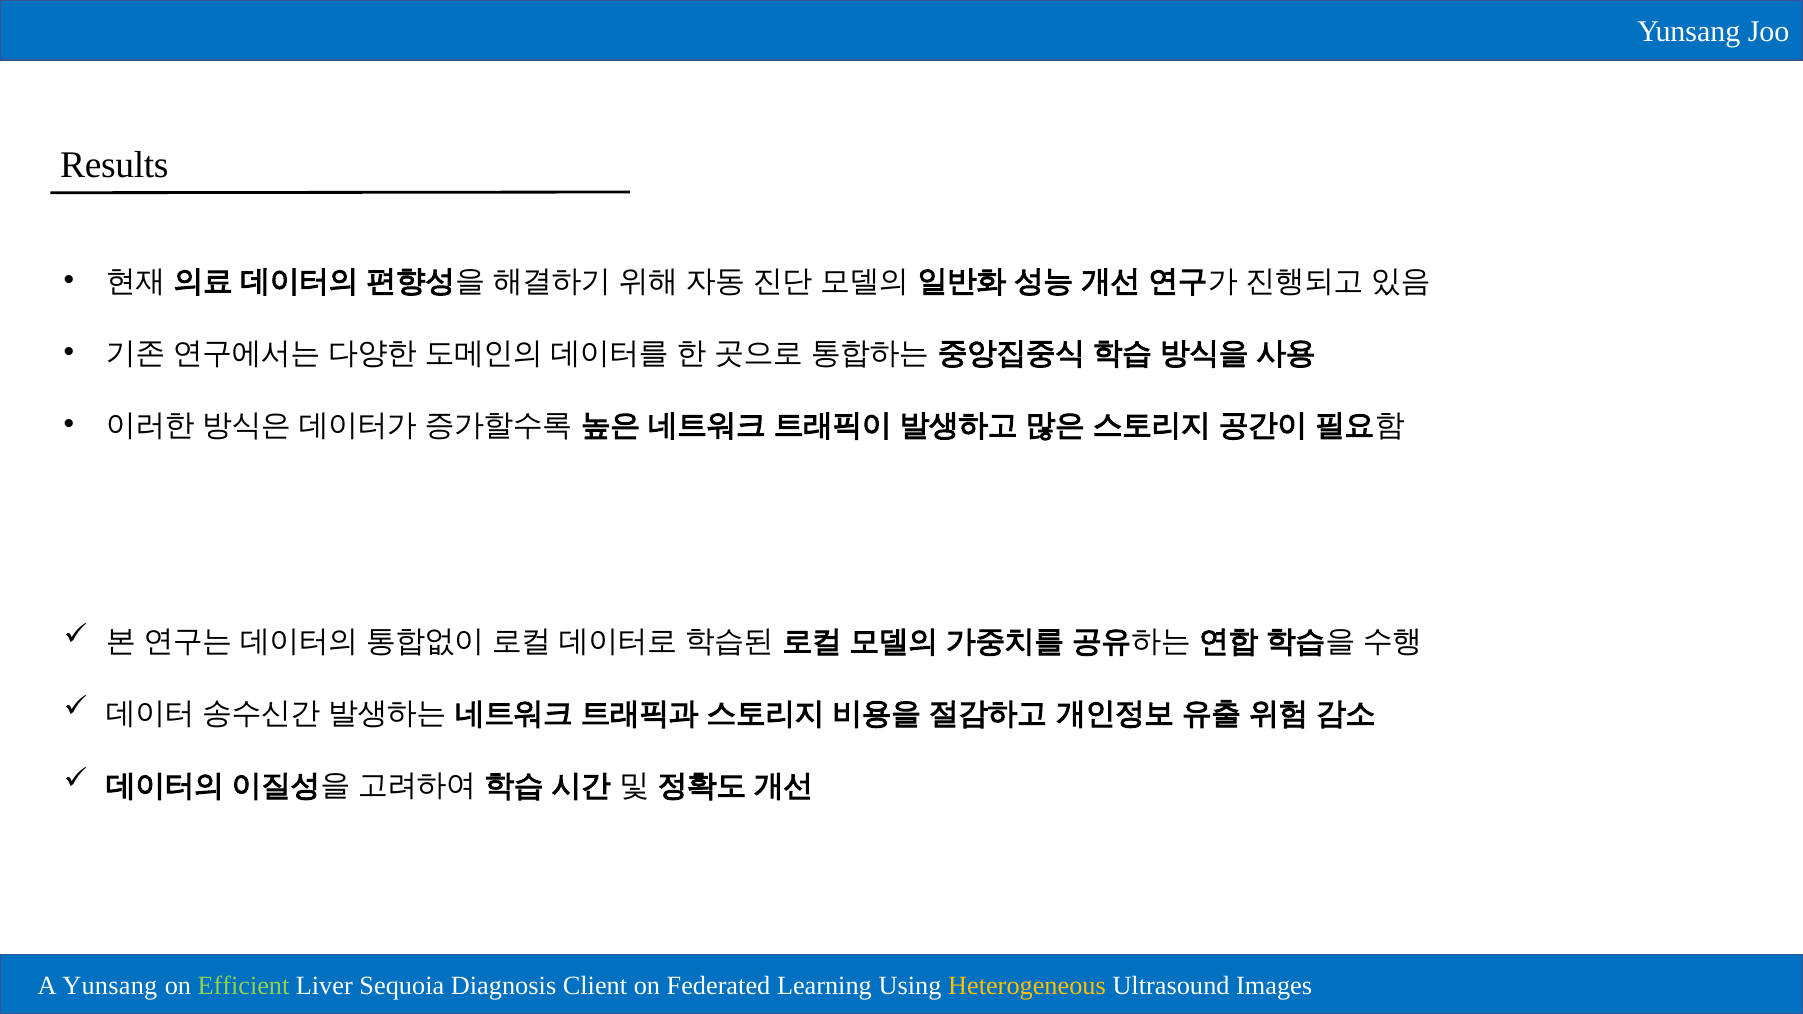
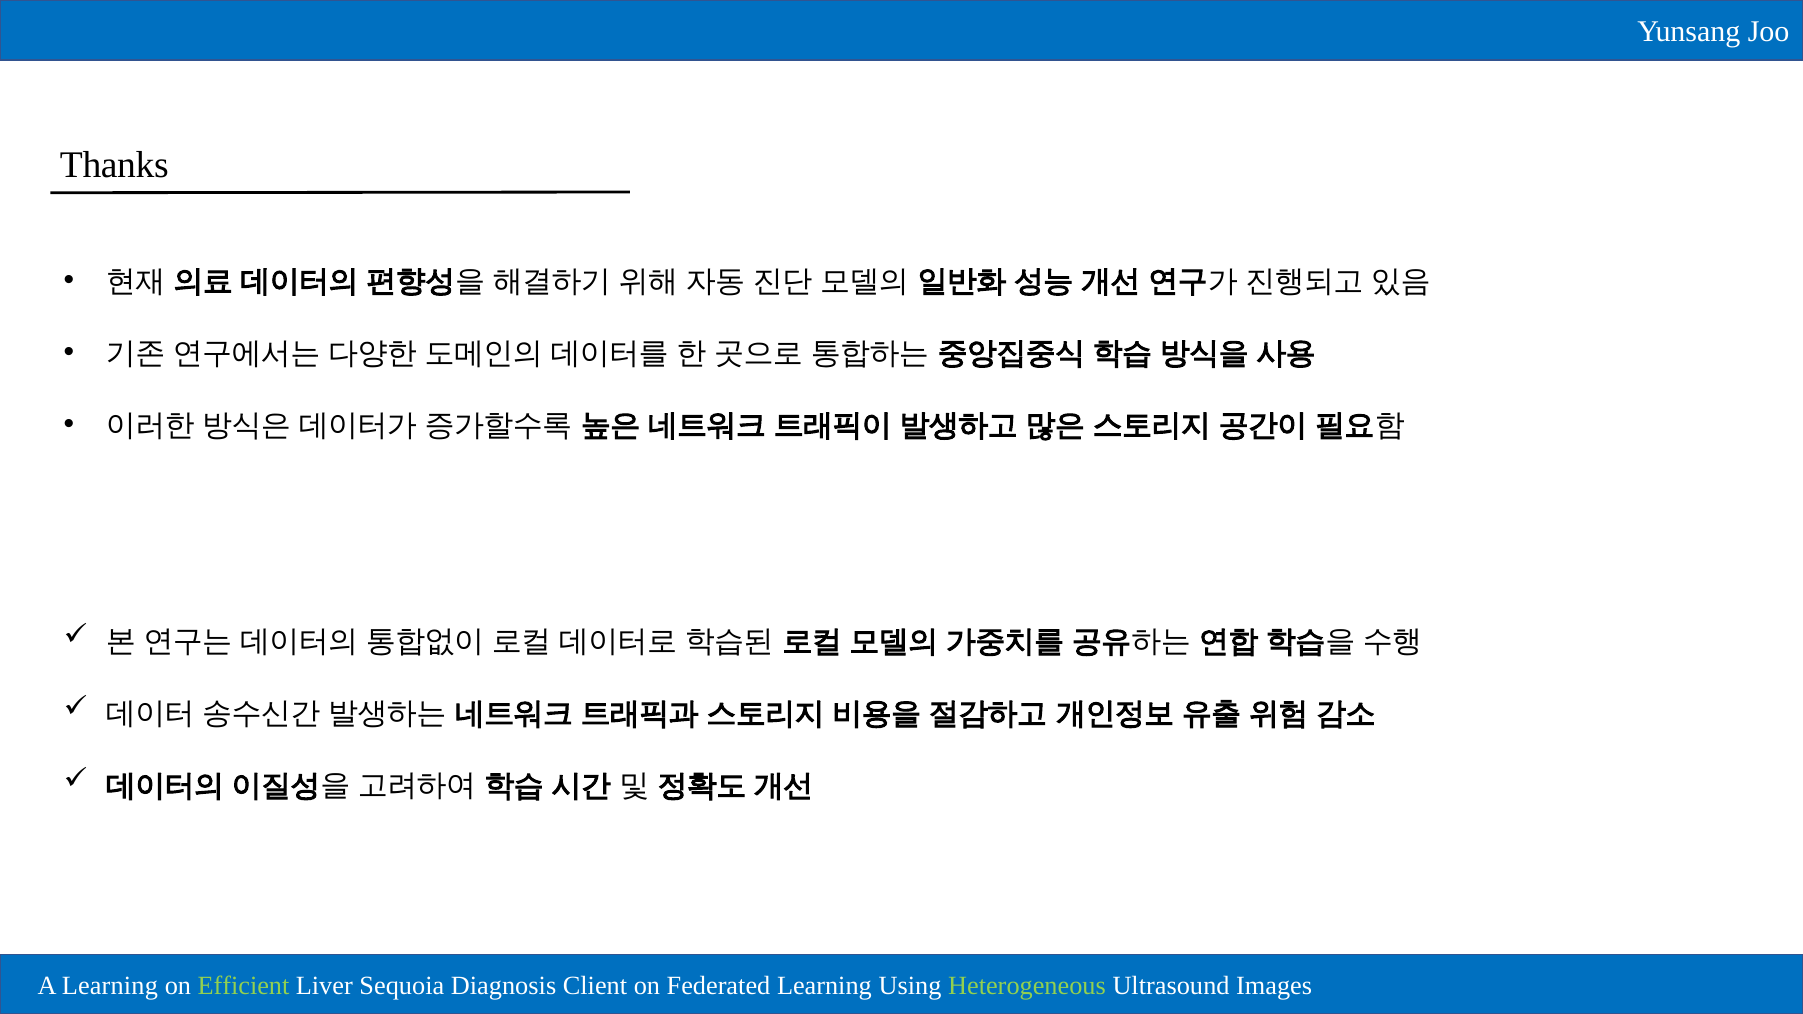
Results: Results -> Thanks (114, 166)
A Yunsang: Yunsang -> Learning (110, 986)
Heterogeneous colour: yellow -> light green (1027, 986)
